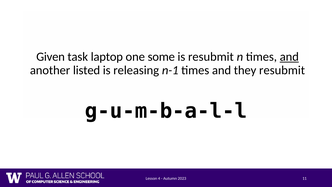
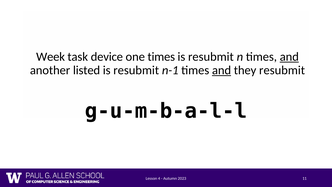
Given: Given -> Week (51, 57)
laptop: laptop -> device (107, 57)
one some: some -> times (161, 57)
releasing: releasing -> resubmit (136, 70)
and underline: none -> present (222, 70)
